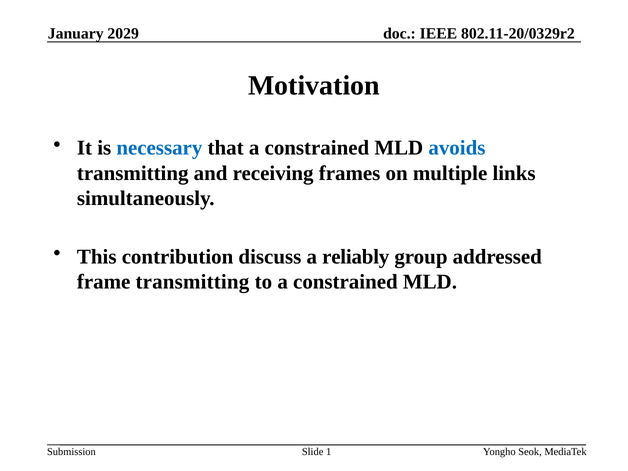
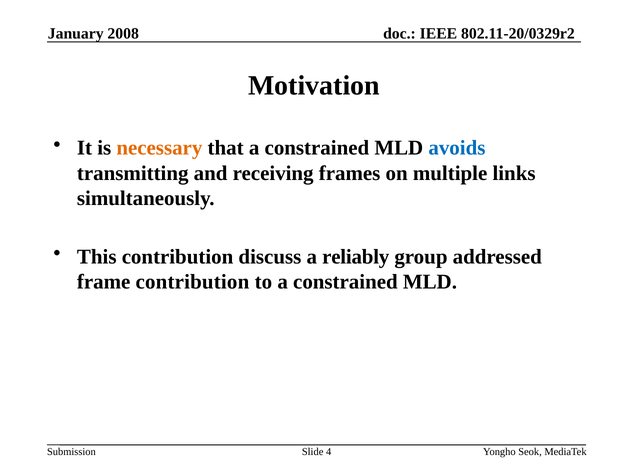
2029: 2029 -> 2008 (123, 34)
necessary colour: blue -> orange (159, 148)
frame transmitting: transmitting -> contribution (192, 282)
1: 1 -> 4 (329, 452)
